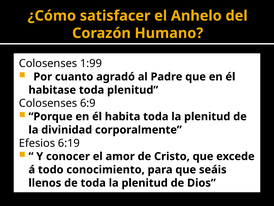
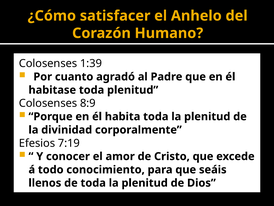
1:99: 1:99 -> 1:39 (91, 63)
6:9: 6:9 -> 8:9 (88, 103)
6:19: 6:19 -> 7:19 (69, 143)
